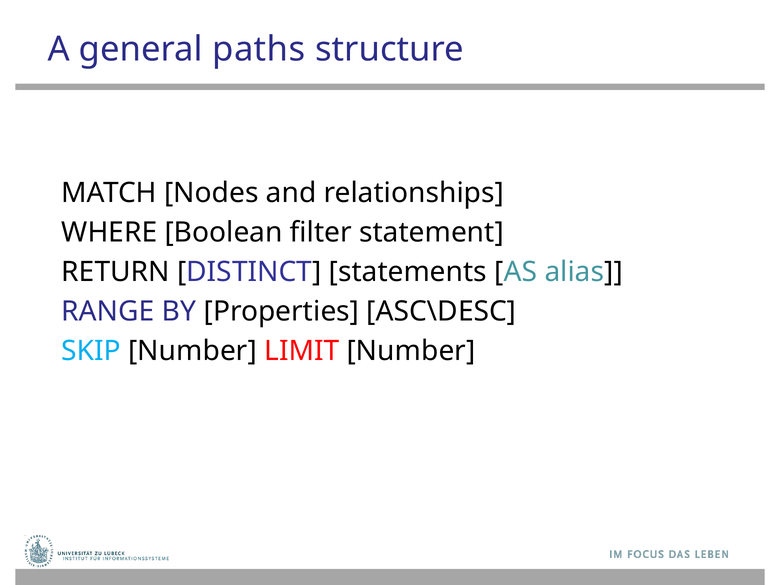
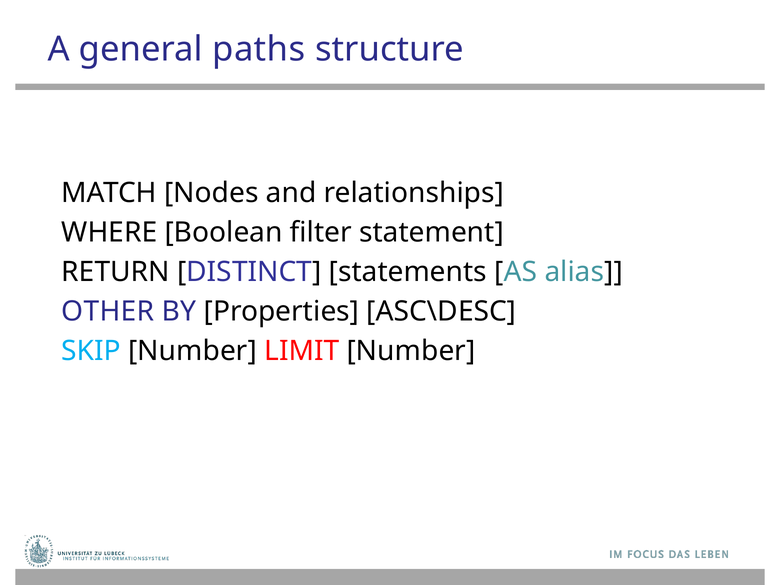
RANGE: RANGE -> OTHER (108, 311)
